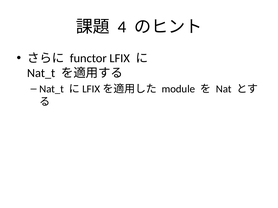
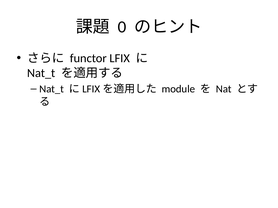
4: 4 -> 0 (122, 27)
